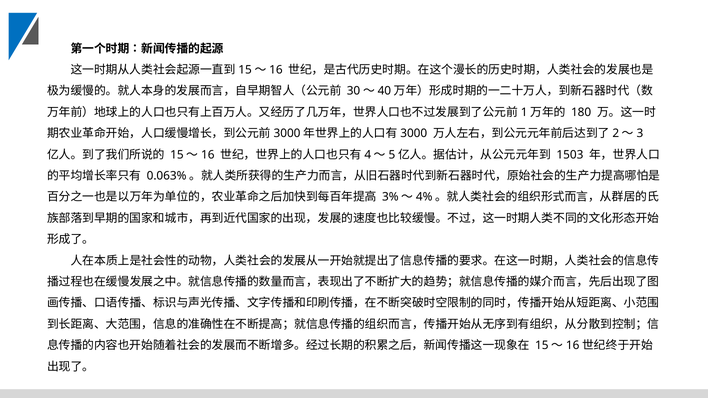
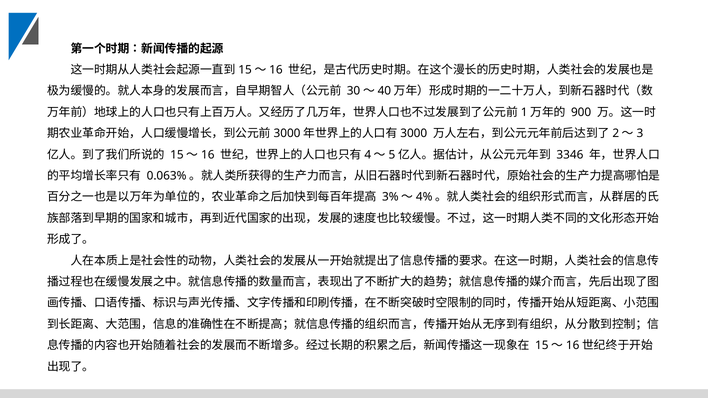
180: 180 -> 900 (581, 112)
1503: 1503 -> 3346 (570, 155)
